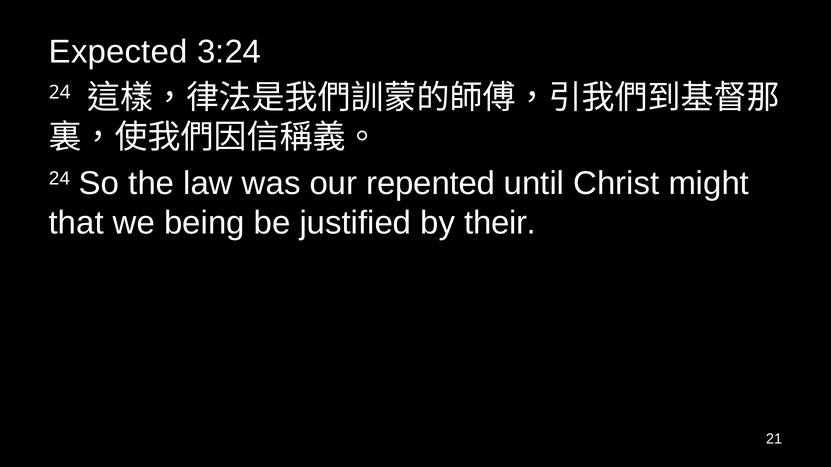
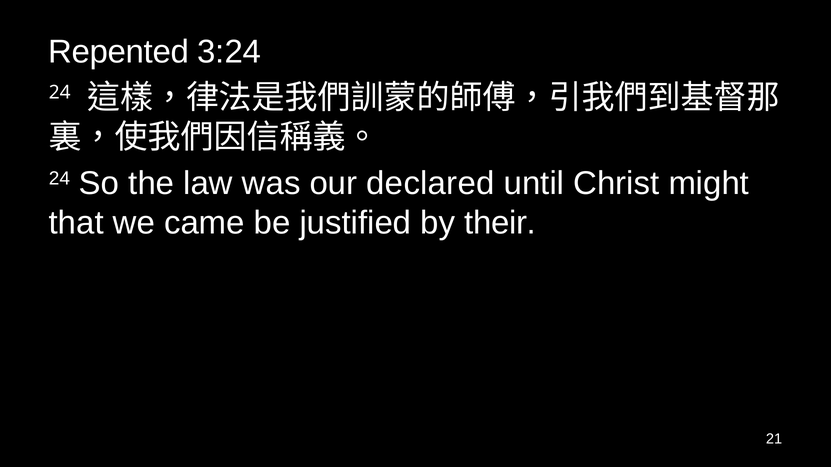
Expected: Expected -> Repented (119, 52)
repented: repented -> declared (430, 184)
being: being -> came (204, 223)
